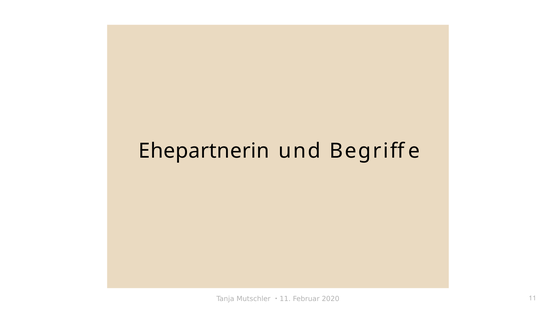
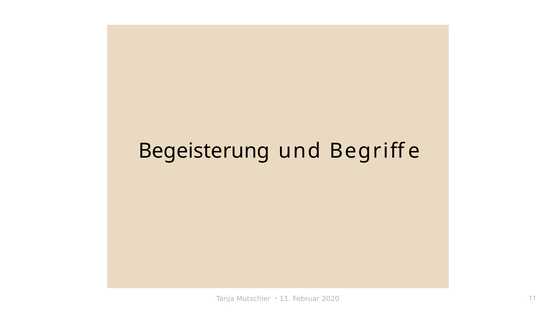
Ehepartnerin: Ehepartnerin -> Begeisterung (204, 151)
